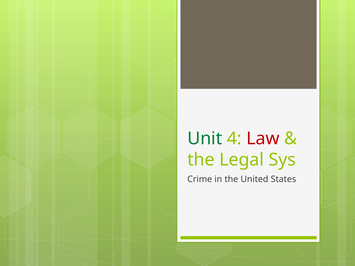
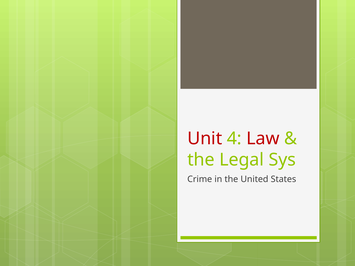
Unit colour: green -> red (205, 139)
